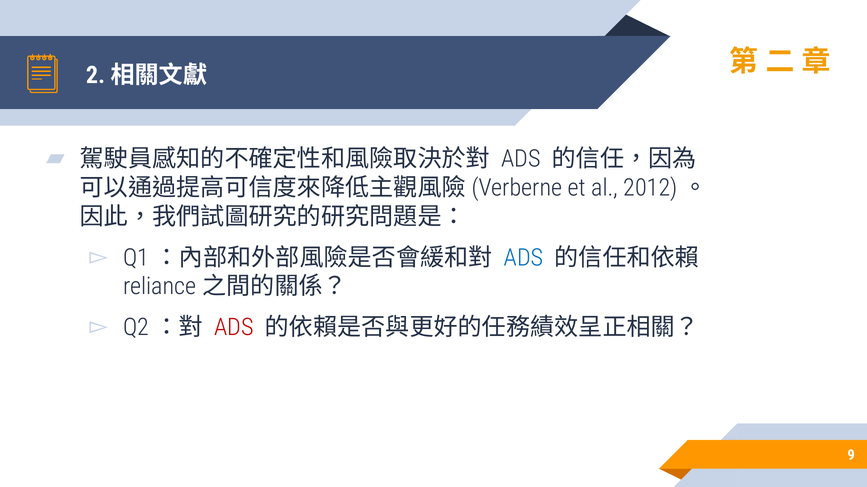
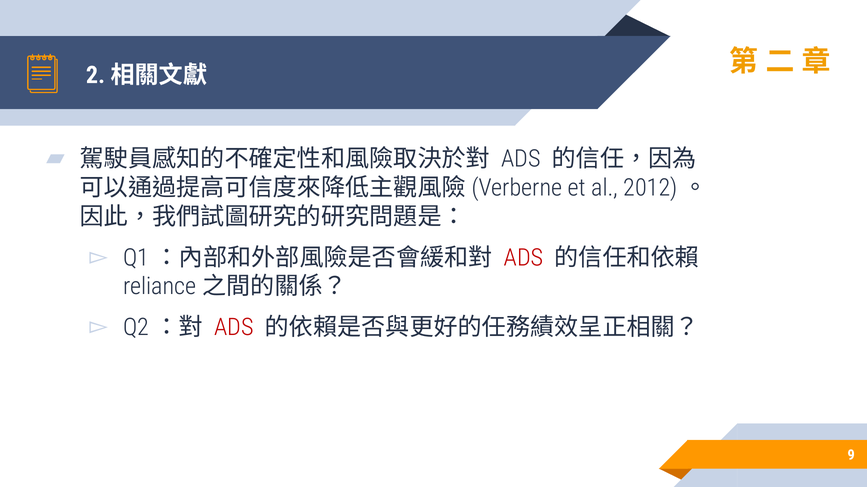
ADS colour: blue -> red (523, 258)
